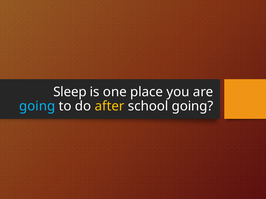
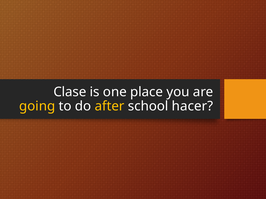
Sleep: Sleep -> Clase (70, 92)
going colour: light blue -> yellow (37, 106)
school going: going -> hacer (192, 106)
